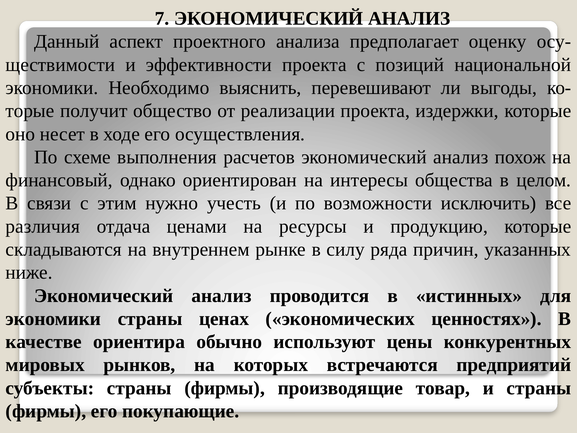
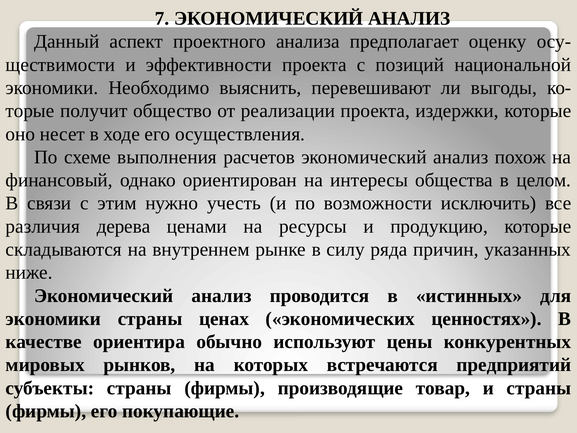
отдача: отдача -> дерева (123, 226)
